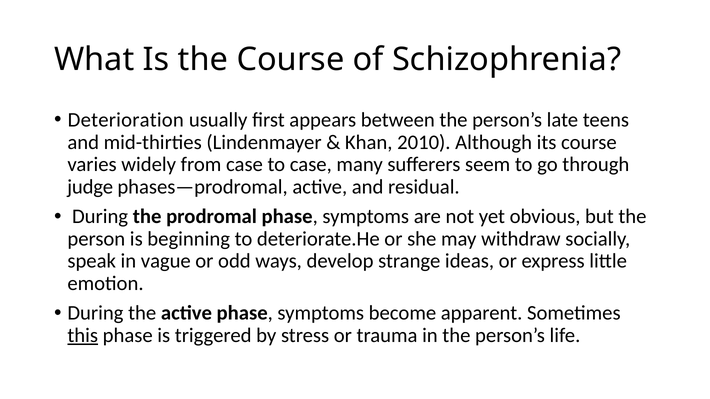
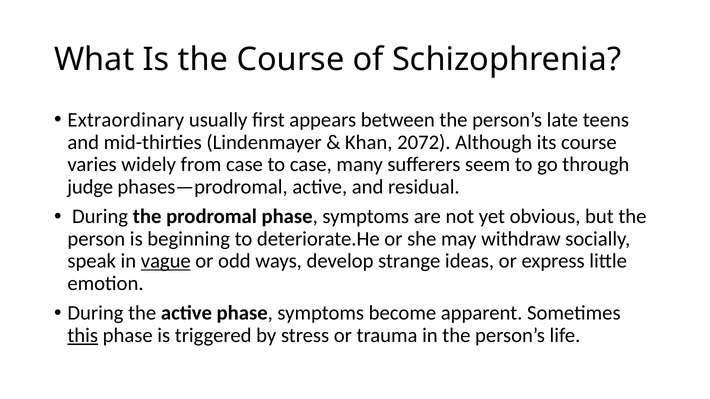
Deterioration: Deterioration -> Extraordinary (126, 120)
2010: 2010 -> 2072 (424, 142)
vague underline: none -> present (166, 261)
